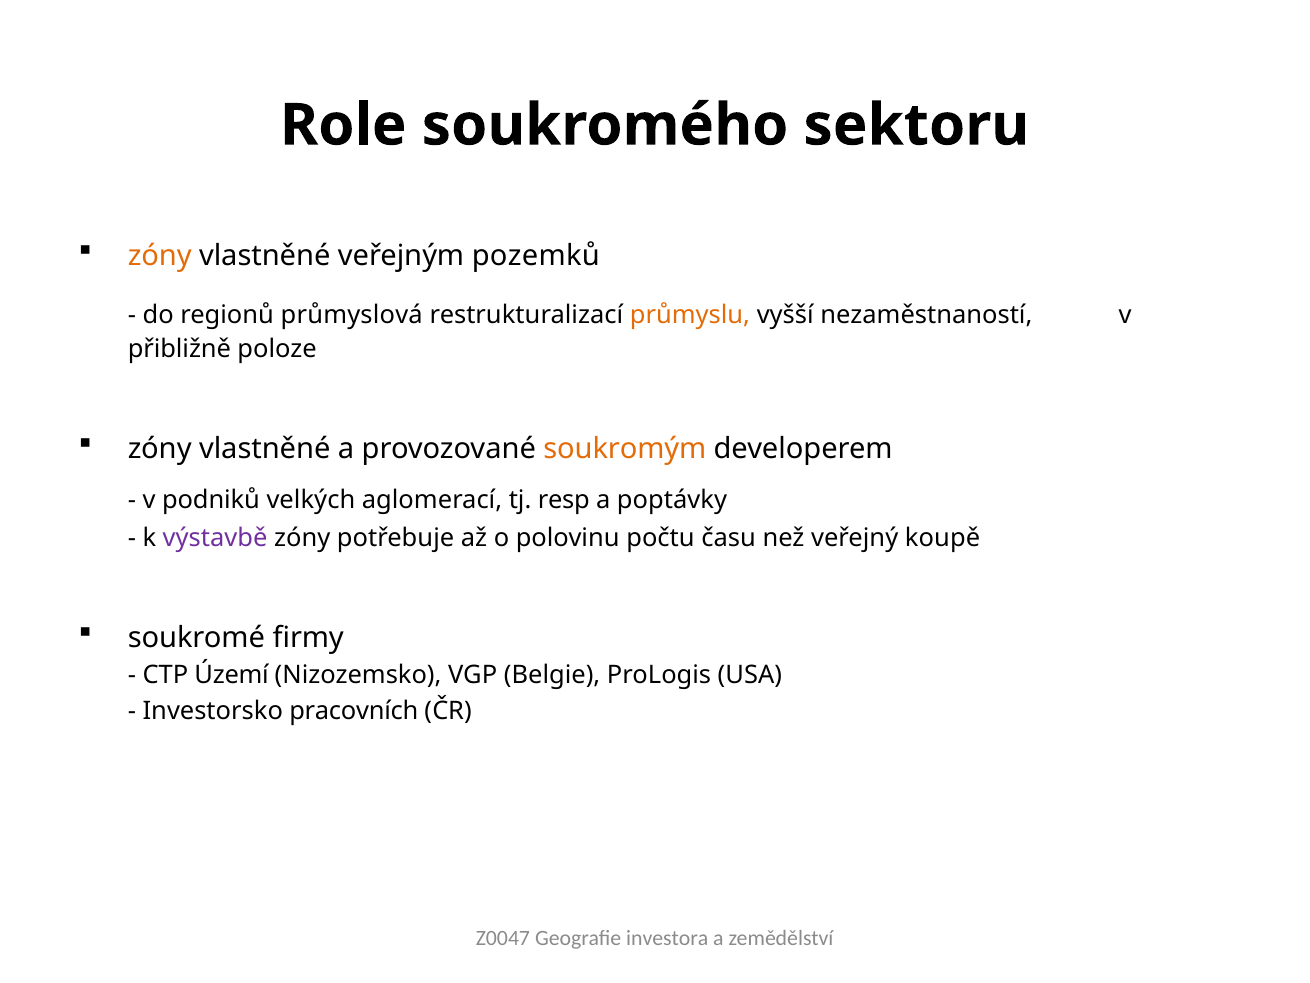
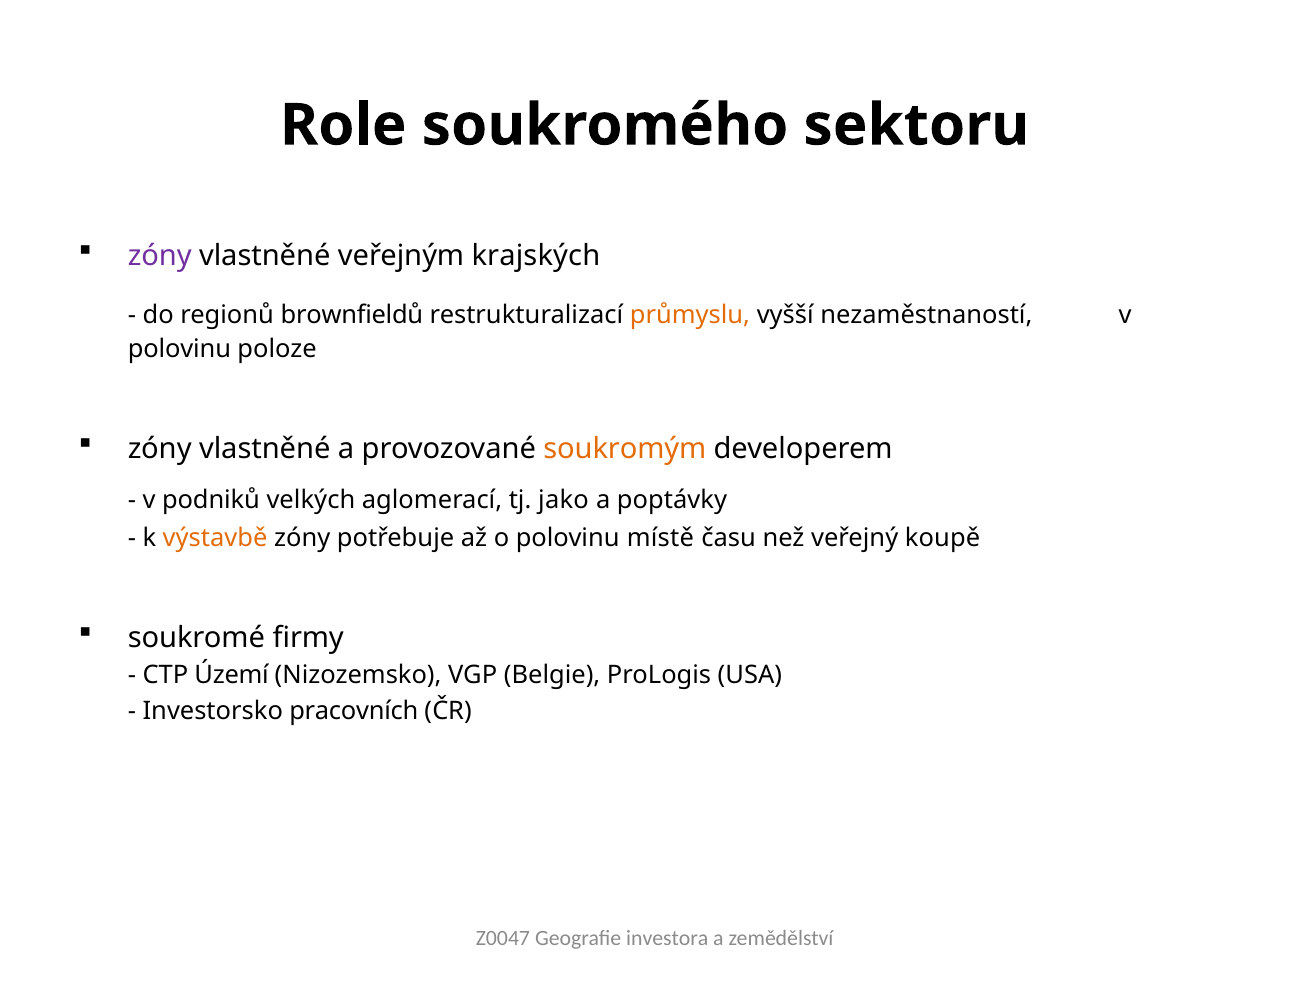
zóny colour: orange -> purple (160, 255)
pozemků: pozemků -> krajských (536, 255)
průmyslová: průmyslová -> brownfieldů (352, 315)
přibližně: přibližně -> polovinu (179, 349)
resp: resp -> jako (564, 500)
výstavbě colour: purple -> orange (215, 537)
počtu: počtu -> místě (660, 537)
